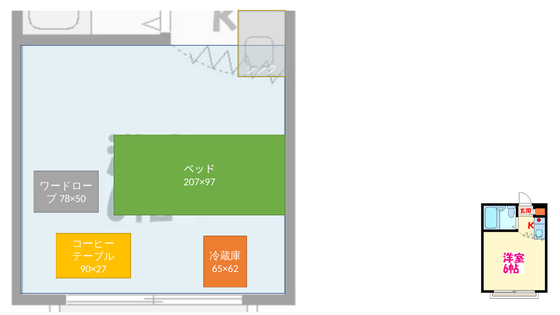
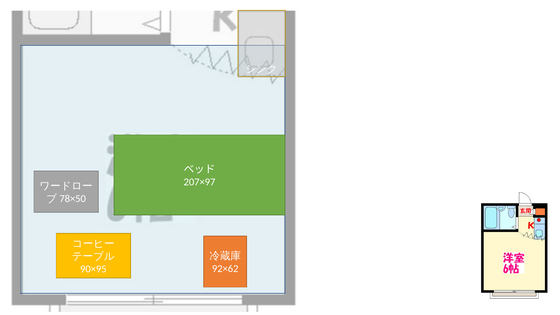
65×62: 65×62 -> 92×62 (225, 269)
90×27: 90×27 -> 90×95 (93, 269)
